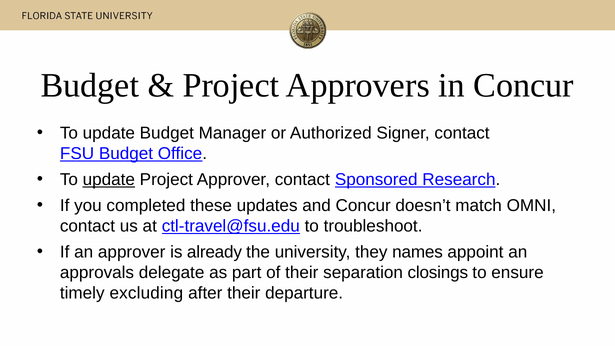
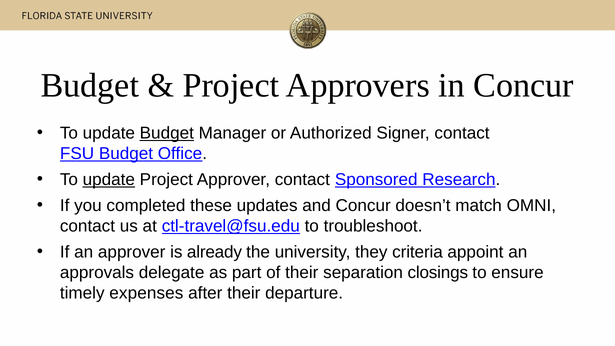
Budget underline: none -> present (167, 133)
names: names -> criteria (418, 252)
excluding: excluding -> expenses (146, 293)
